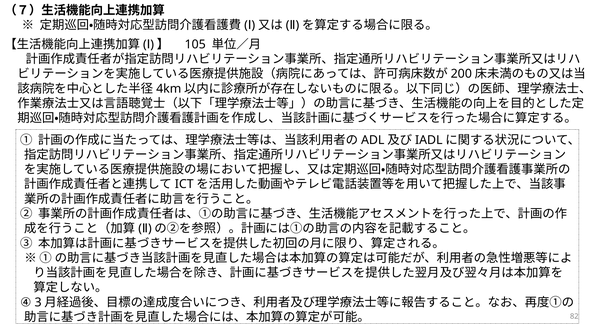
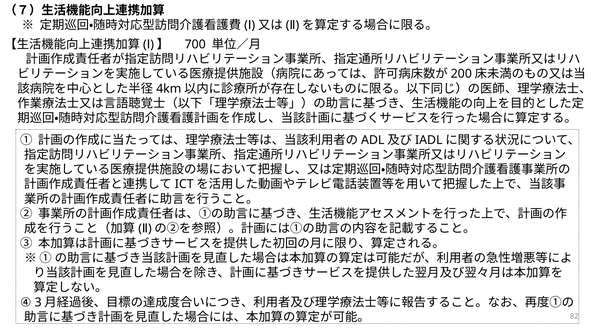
105: 105 -> 700 (195, 44)
